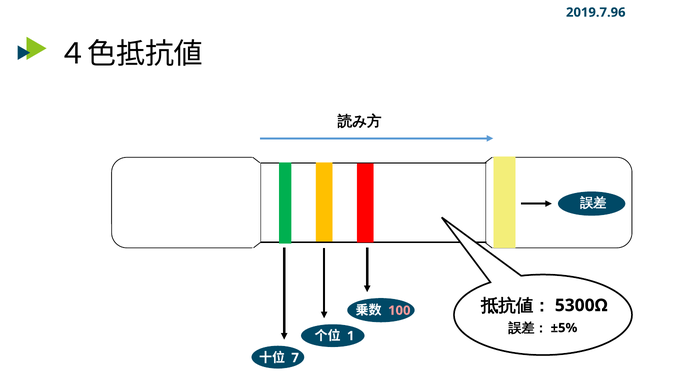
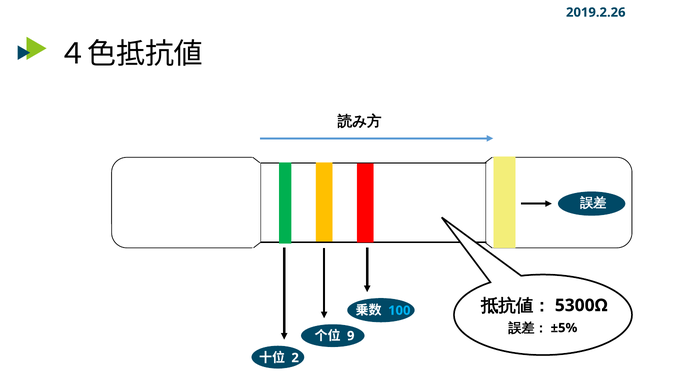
2019.7.96: 2019.7.96 -> 2019.2.26 (596, 12)
100 colour: pink -> light blue (399, 311)
1: 1 -> 9 (351, 336)
7: 7 -> 2 (295, 358)
